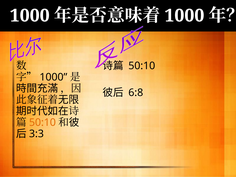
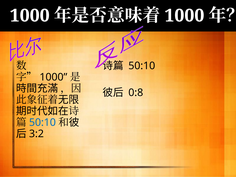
6:8: 6:8 -> 0:8 (136, 93)
50:10 colour: orange -> blue (43, 122)
3:3: 3:3 -> 3:2 (37, 134)
